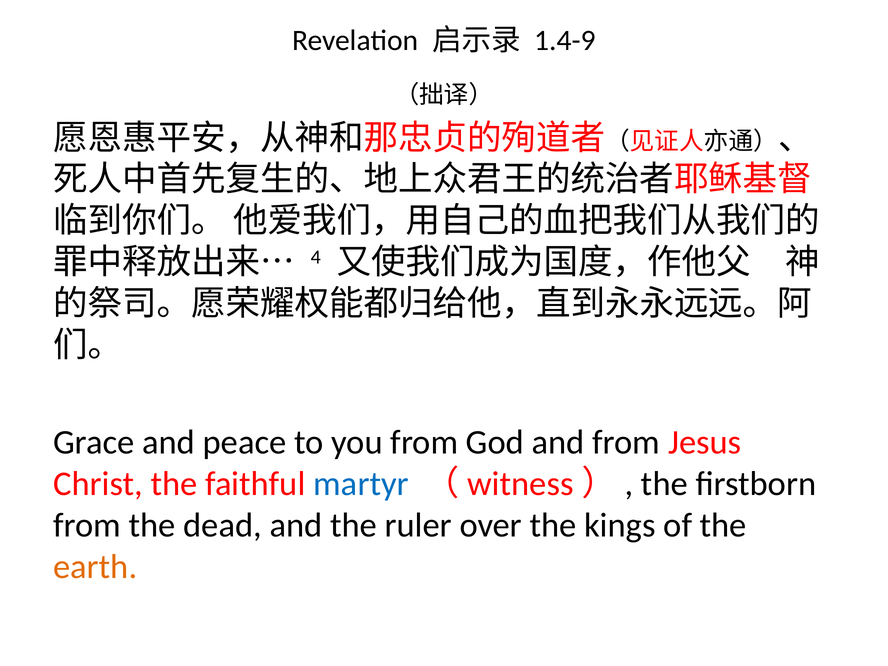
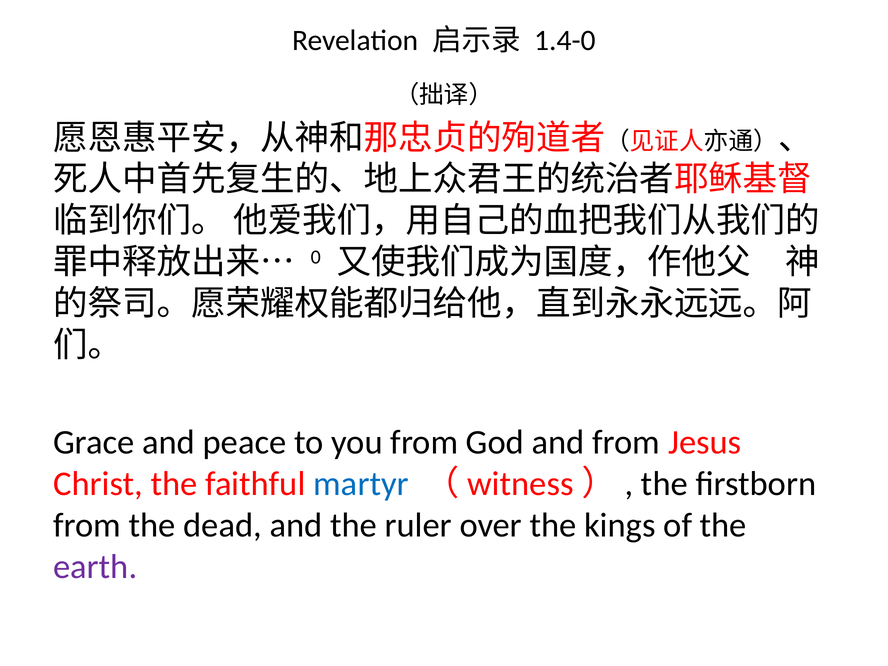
1.4-9: 1.4-9 -> 1.4-0 (565, 41)
4: 4 -> 0 (316, 257)
earth colour: orange -> purple (95, 567)
